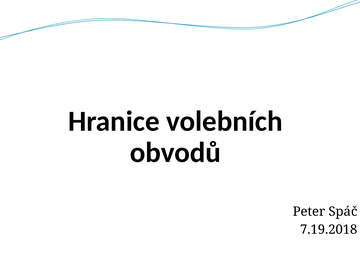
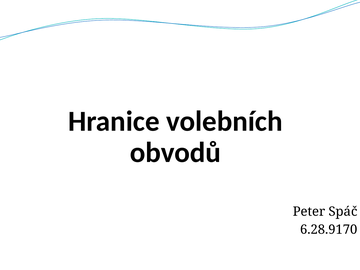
7.19.2018: 7.19.2018 -> 6.28.9170 (329, 230)
